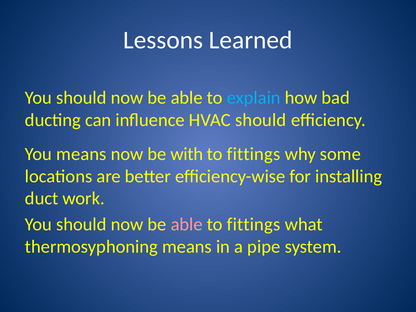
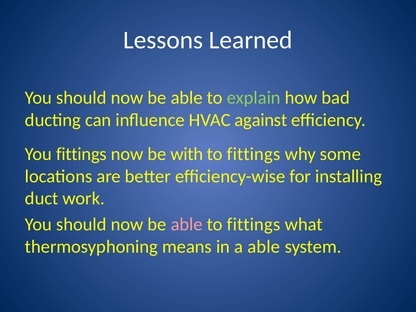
explain colour: light blue -> light green (254, 98)
HVAC should: should -> against (261, 120)
You means: means -> fittings (81, 154)
a pipe: pipe -> able (264, 247)
